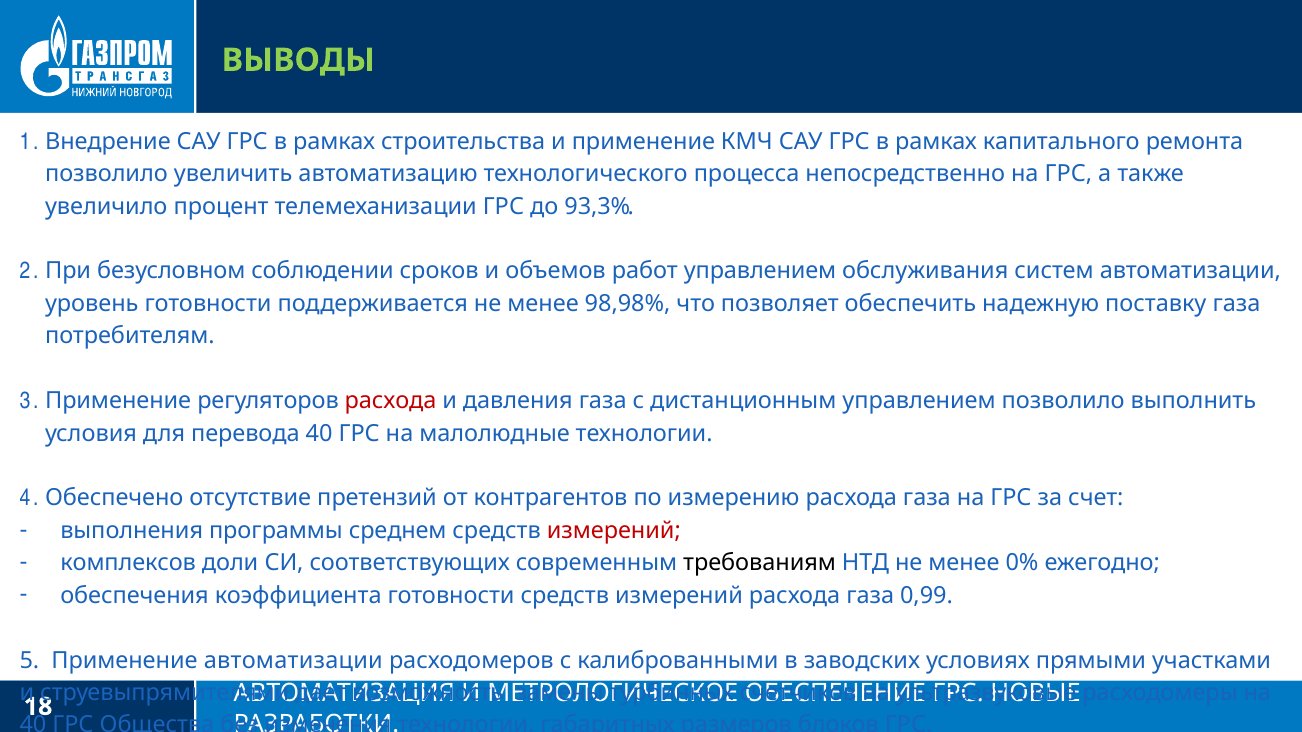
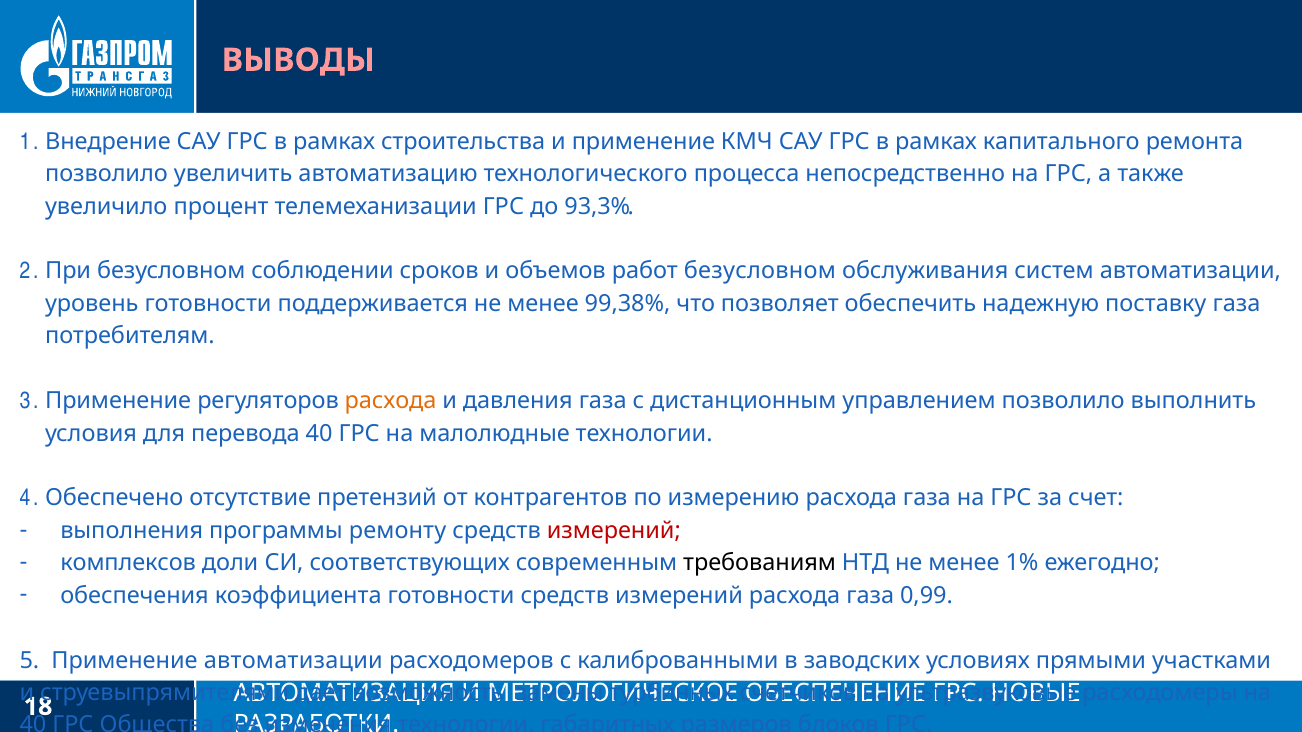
ВЫВОДЫ colour: light green -> pink (298, 60)
работ управлением: управлением -> безусловном (760, 271)
98,98%: 98,98% -> 99,38% (628, 304)
расхода colour: red -> orange (391, 401)
среднем: среднем -> ремонту (398, 531)
0%: 0% -> 1% (1022, 563)
